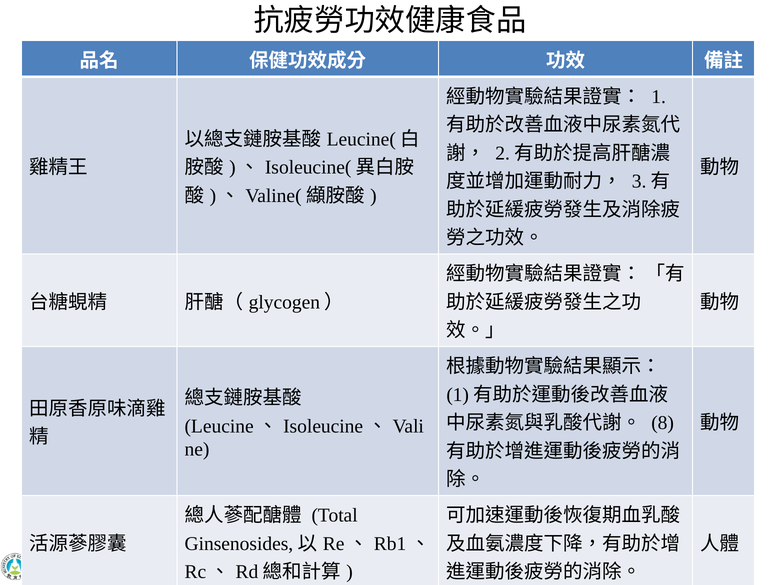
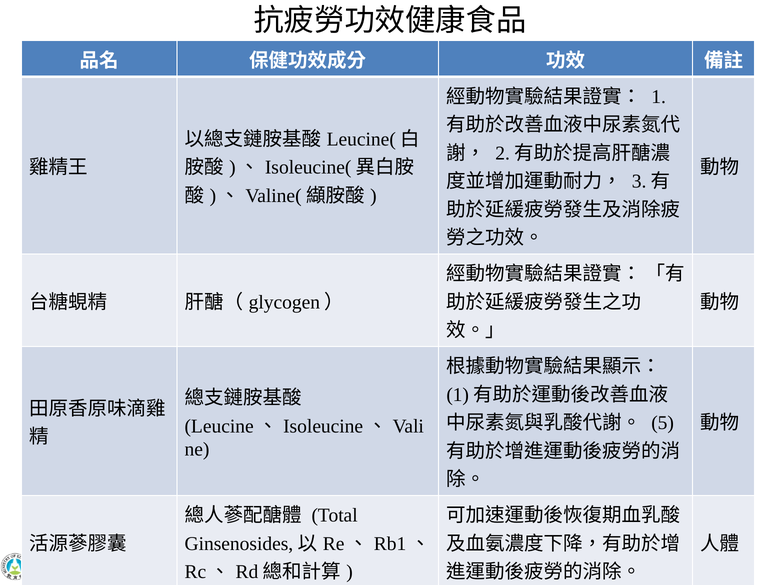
8: 8 -> 5 (663, 423)
